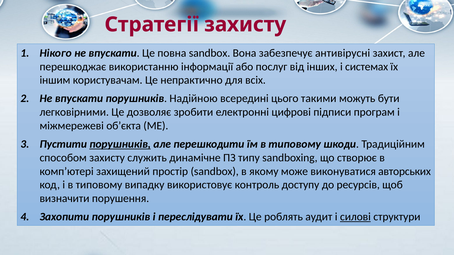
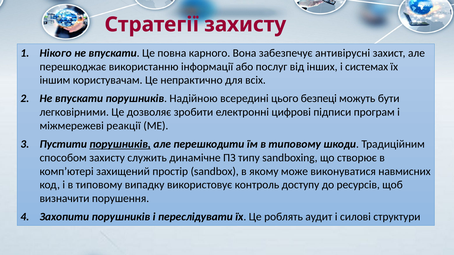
повна sandbox: sandbox -> карного (210, 53)
такими: такими -> безпеці (319, 99)
обʼєкта: обʼєкта -> реакції (124, 126)
авторських: авторських -> навмисних (405, 172)
силові underline: present -> none (355, 217)
